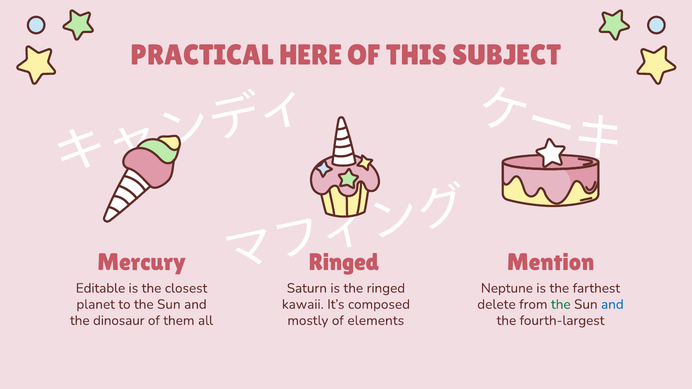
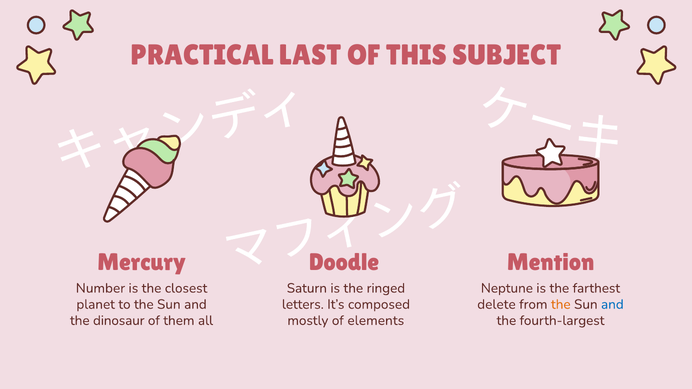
HERE: HERE -> LAST (310, 55)
Ringed: Ringed -> Doodle (344, 262)
Editable: Editable -> Number (100, 288)
kawaii: kawaii -> letters (303, 305)
the colour: green -> orange (561, 305)
